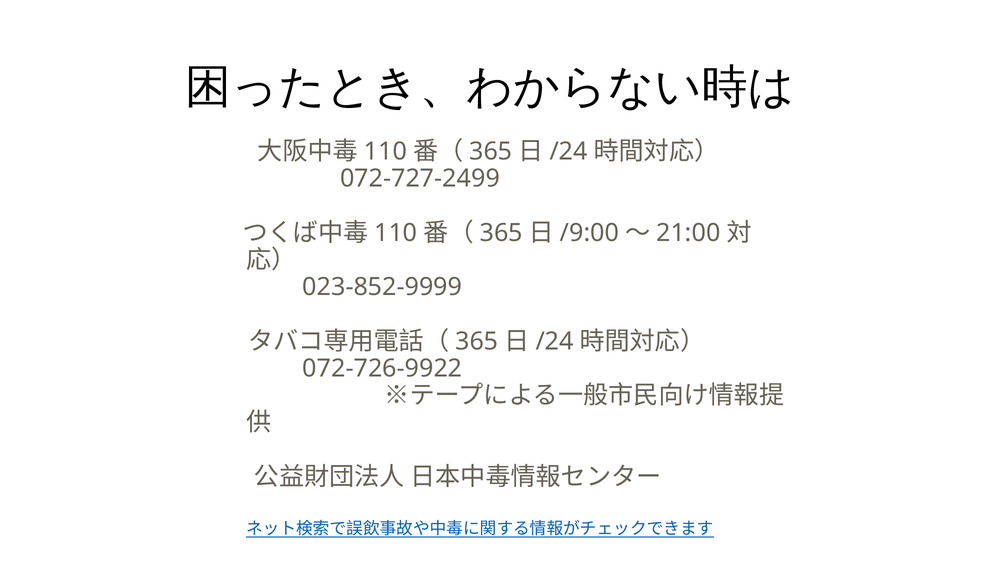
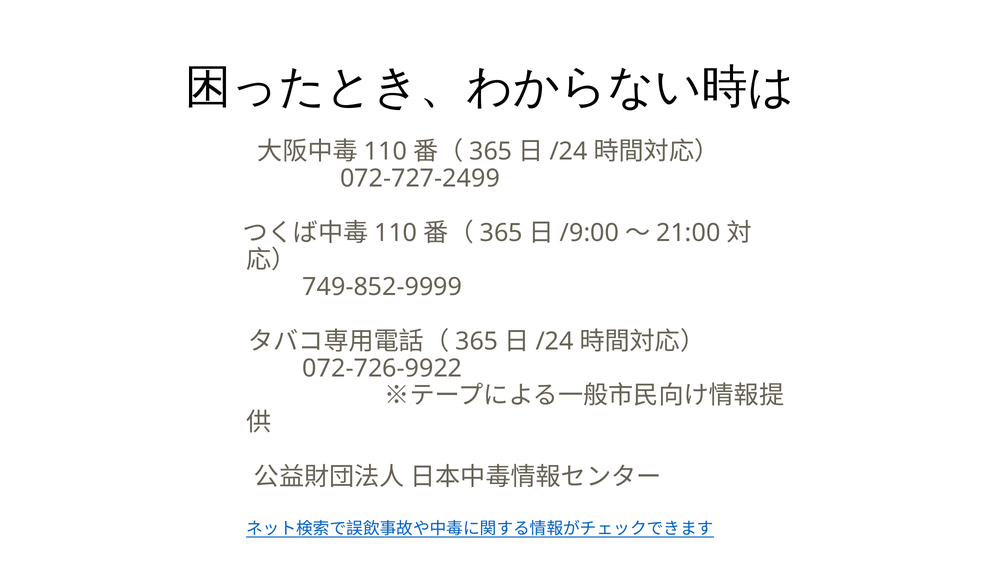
023-852-9999: 023-852-9999 -> 749-852-9999 (382, 287)
